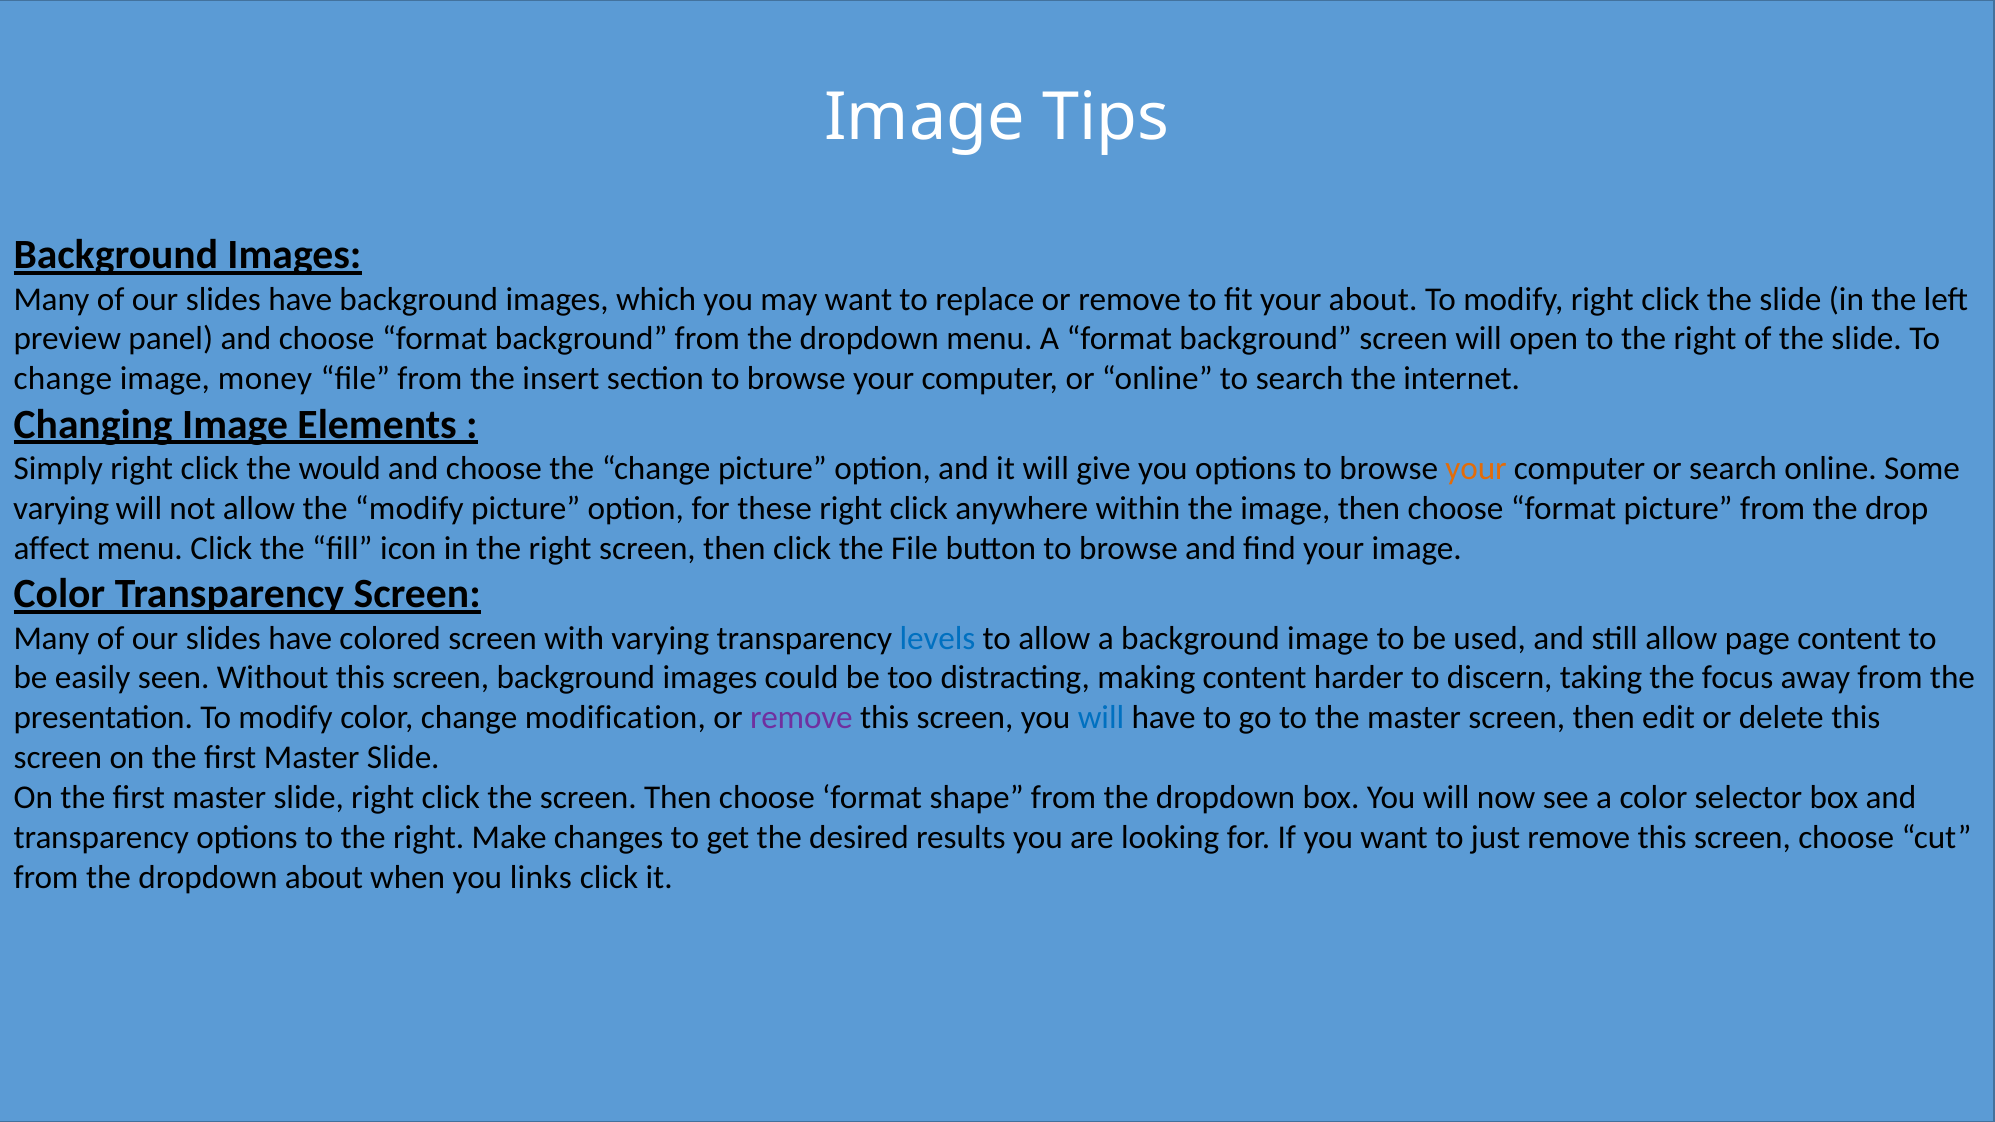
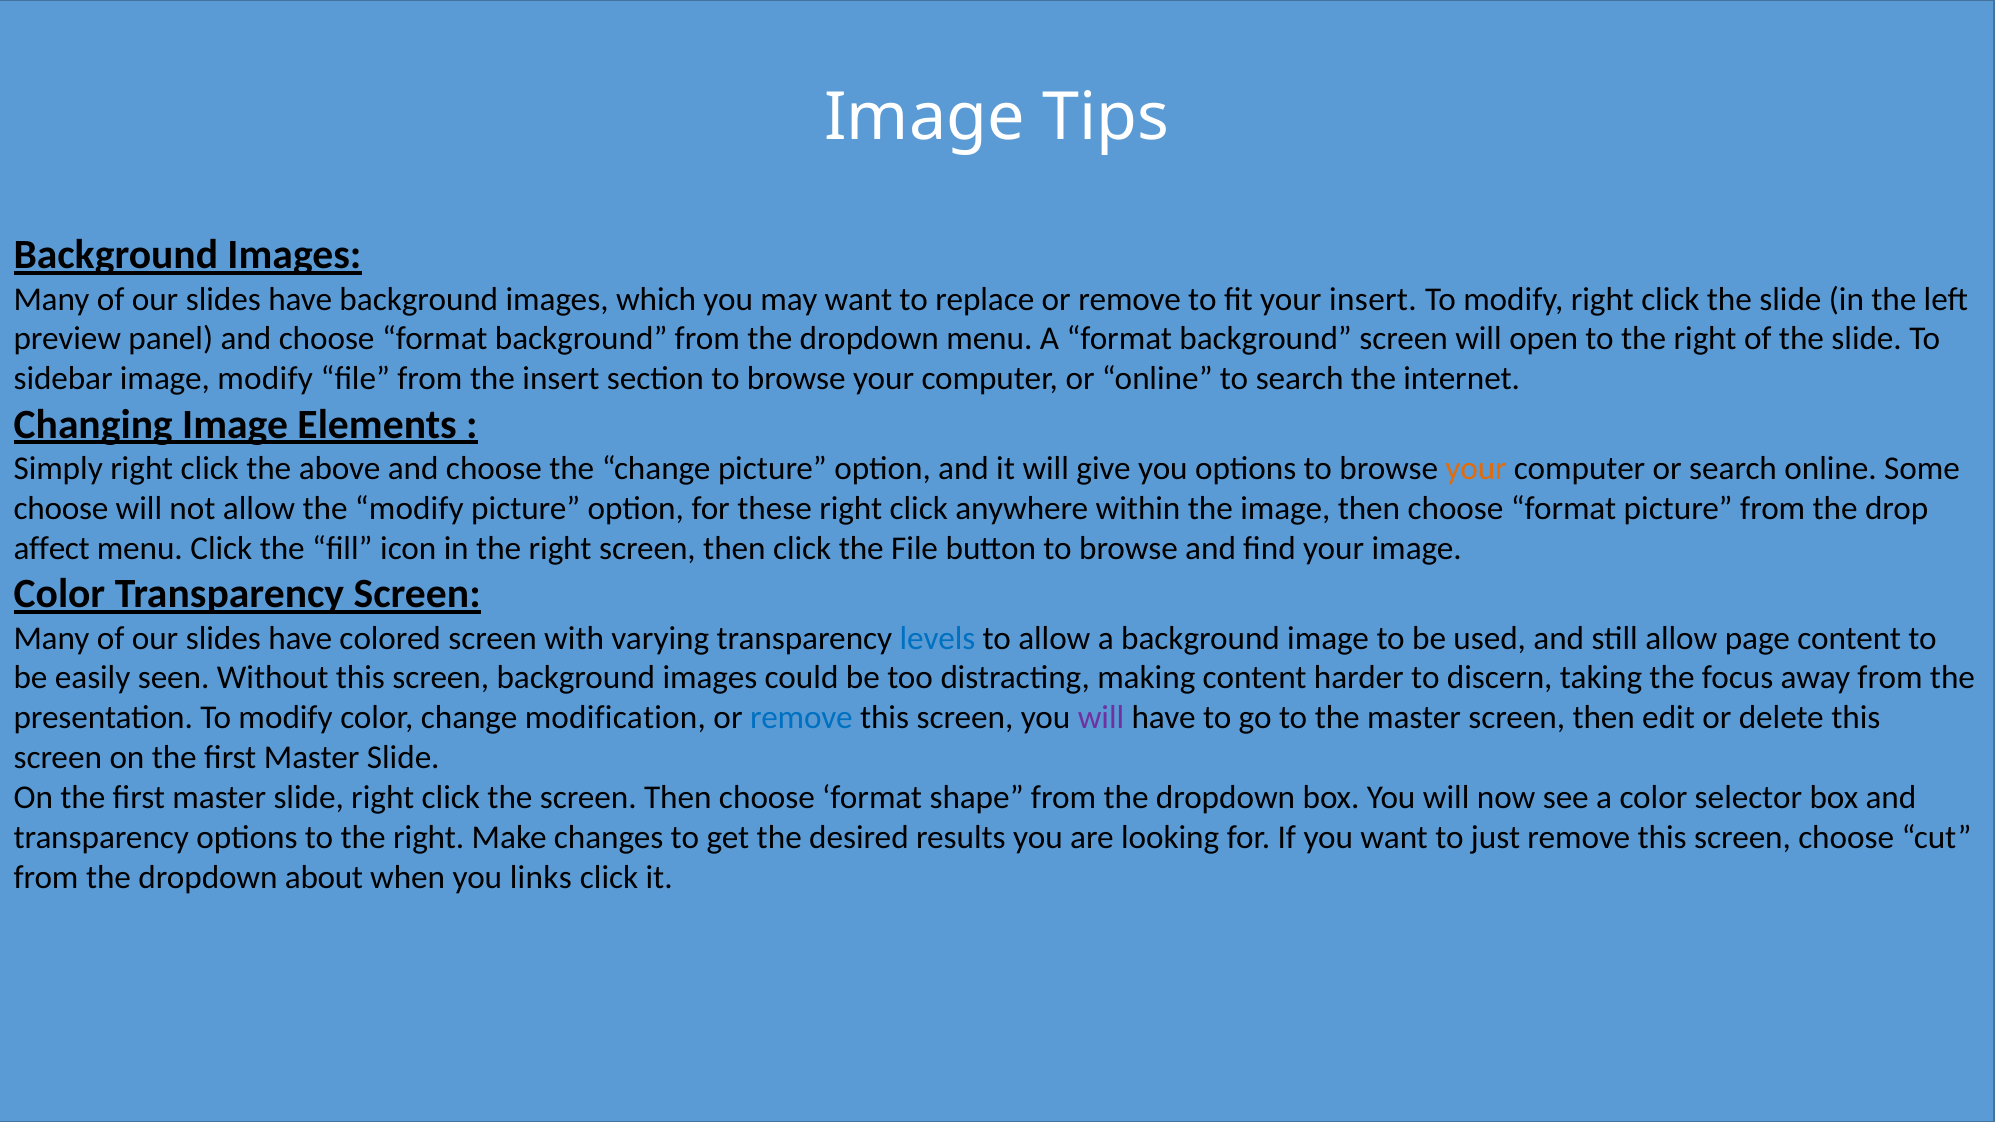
your about: about -> insert (1373, 299)
change: change -> sidebar (63, 379)
image money: money -> modify (265, 379)
would: would -> above (340, 469)
varying: varying -> choose (61, 509)
remove colour: purple -> blue (801, 718)
will colour: blue -> purple (1101, 718)
